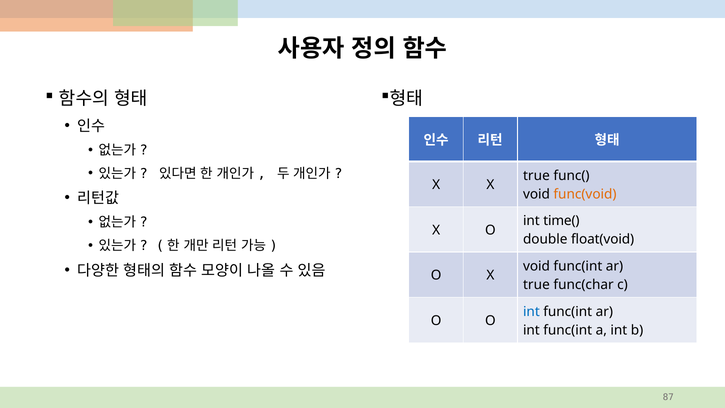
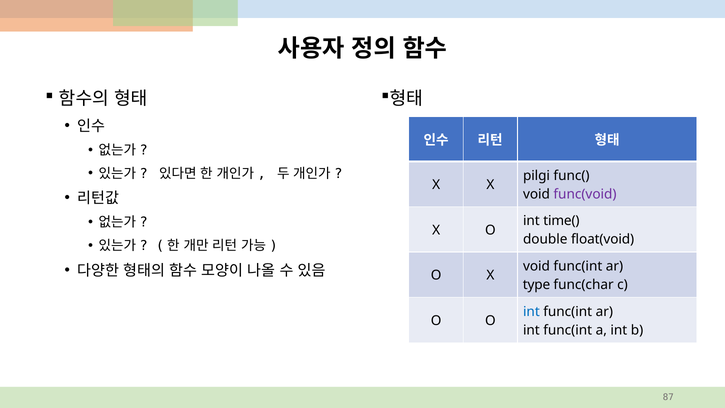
true: true -> pilgi (536, 175)
func(void colour: orange -> purple (585, 194)
true: true -> type (537, 285)
